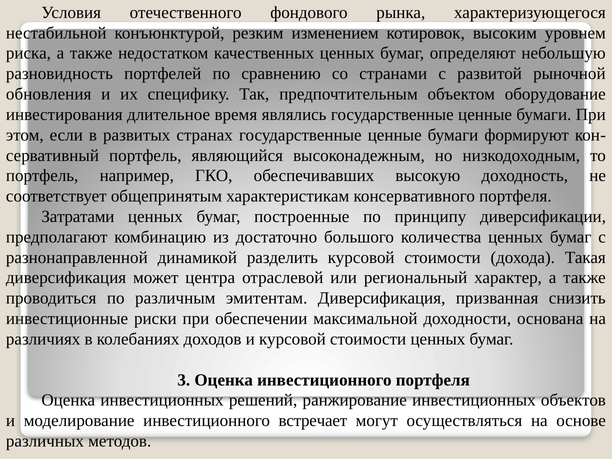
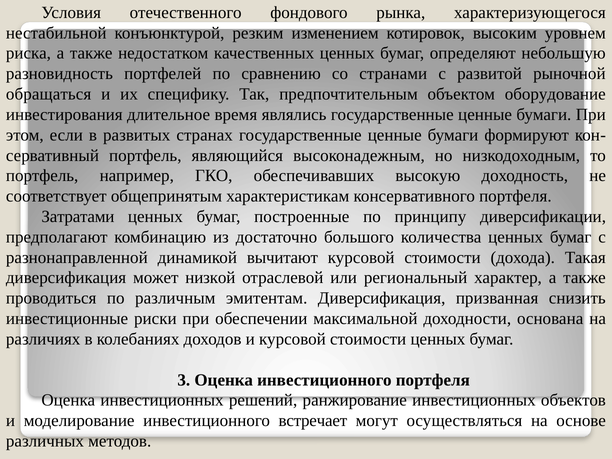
обновления: обновления -> обращаться (49, 94)
разделить: разделить -> вычитают (282, 257)
центра: центра -> низкой (210, 278)
